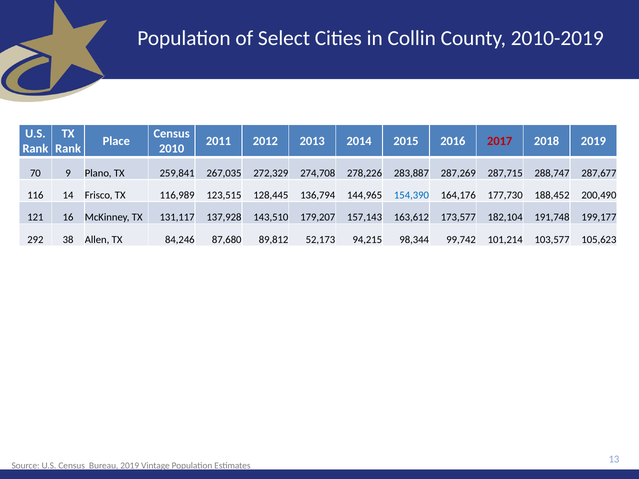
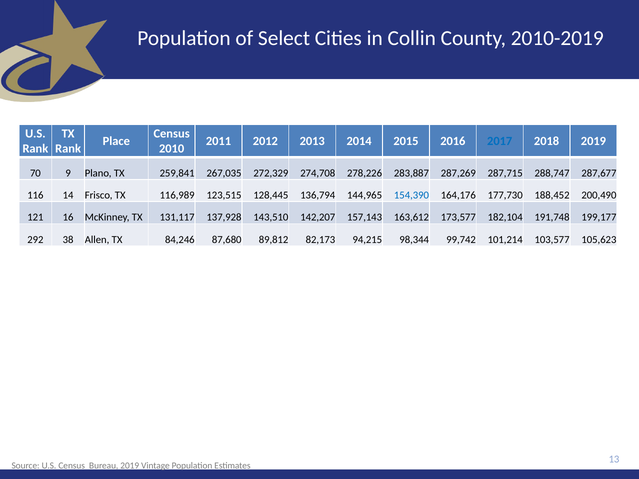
2017 colour: red -> blue (500, 141)
179,207: 179,207 -> 142,207 (318, 217)
52,173: 52,173 -> 82,173 (320, 240)
